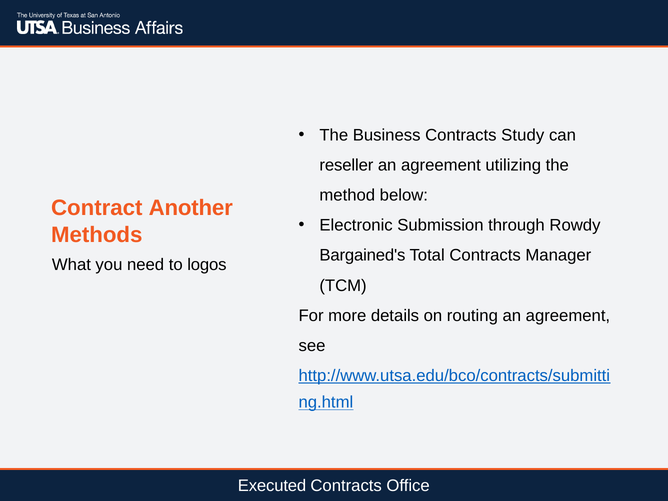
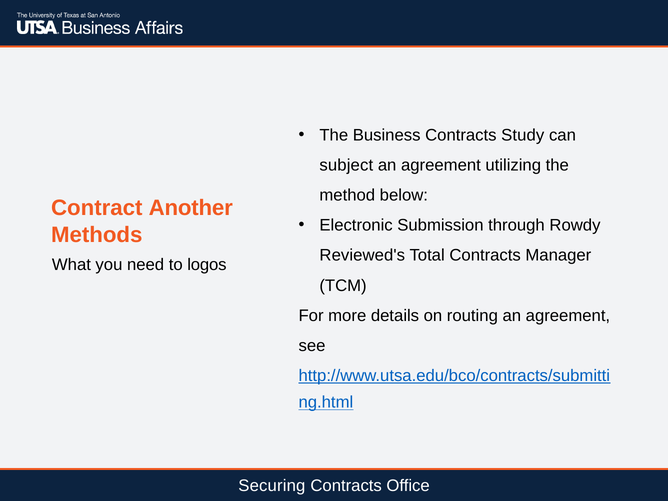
reseller: reseller -> subject (346, 165)
Bargained's: Bargained's -> Reviewed's (362, 255)
Executed: Executed -> Securing (272, 486)
